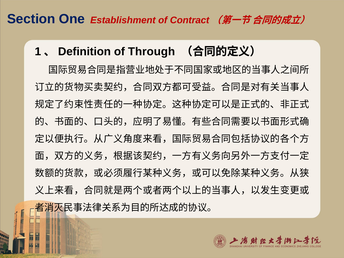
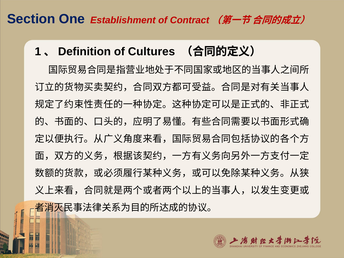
Through: Through -> Cultures (152, 52)
